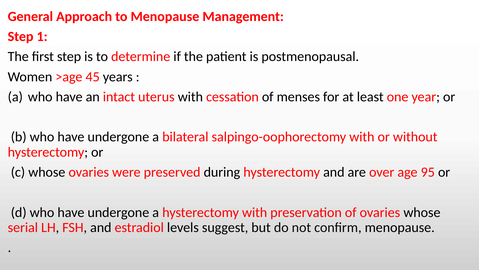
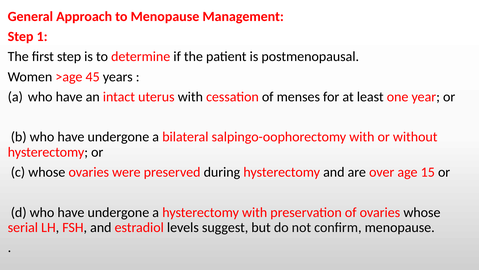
95: 95 -> 15 (428, 172)
